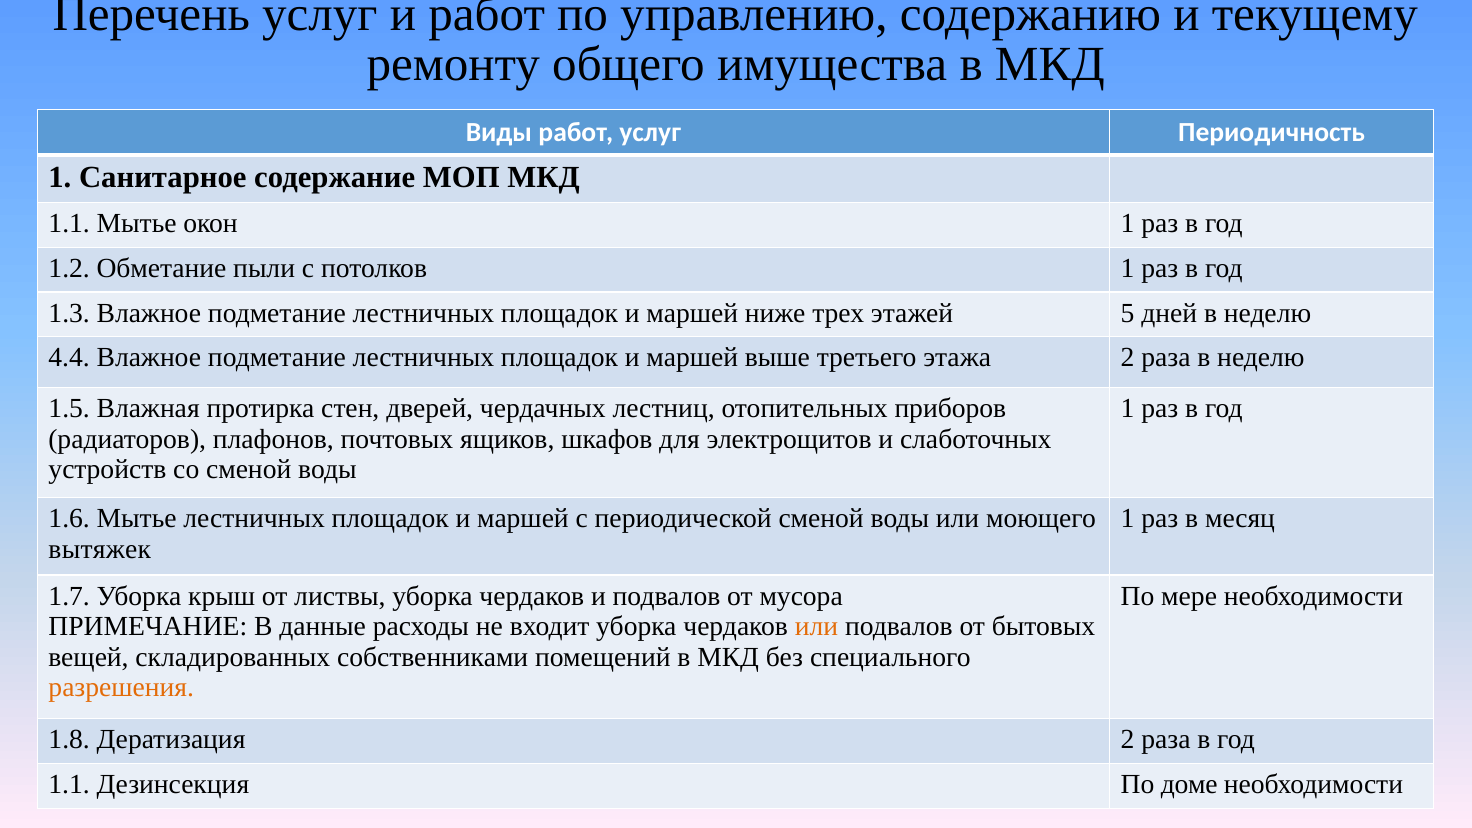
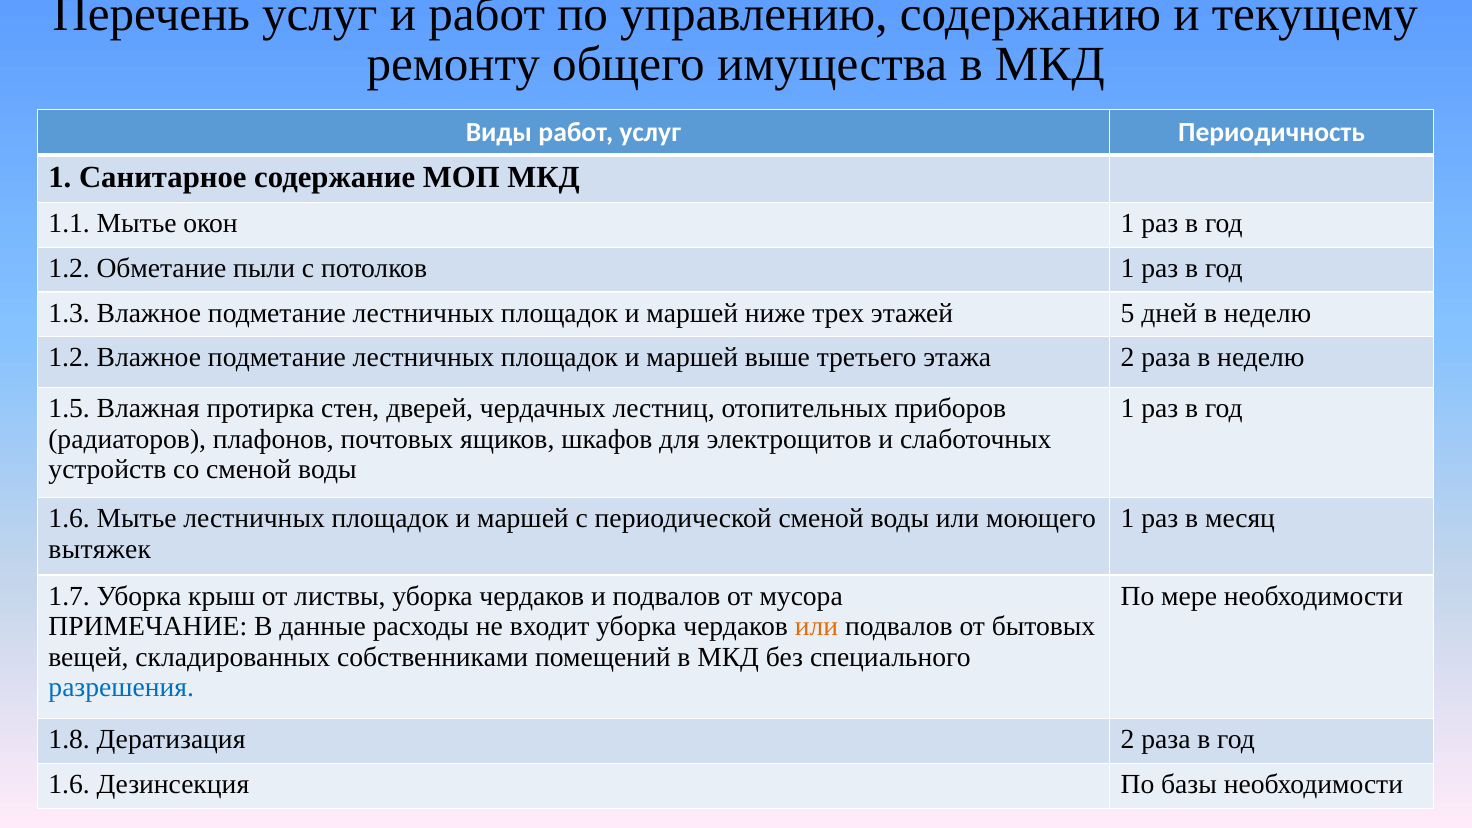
4.4: 4.4 -> 1.2 (69, 358)
разрешения colour: orange -> blue (121, 688)
1.1: 1.1 -> 1.6 (69, 785)
доме: доме -> базы (1189, 785)
